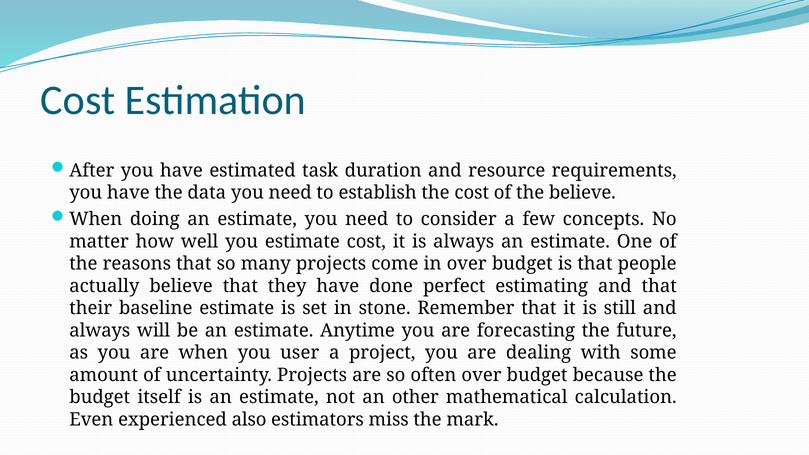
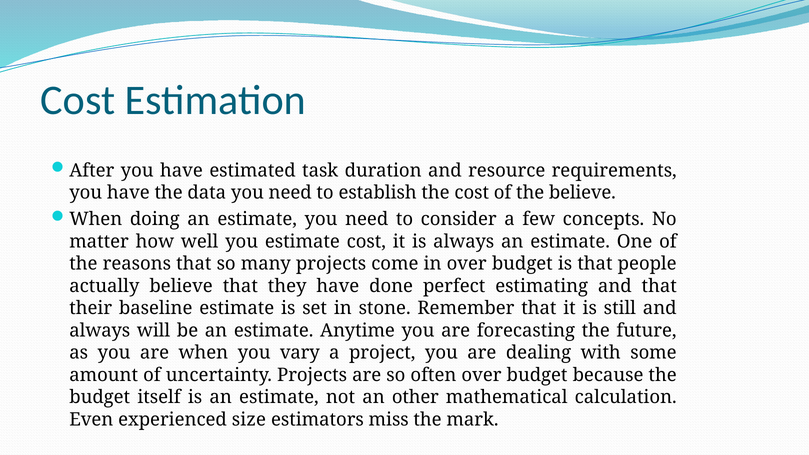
user: user -> vary (300, 353)
also: also -> size (249, 419)
